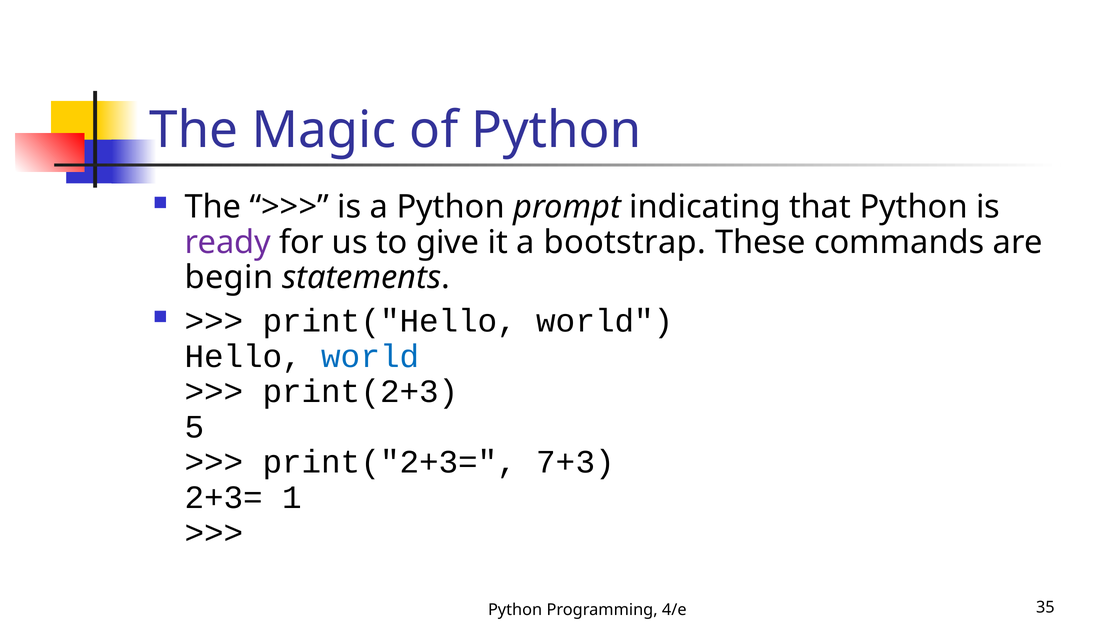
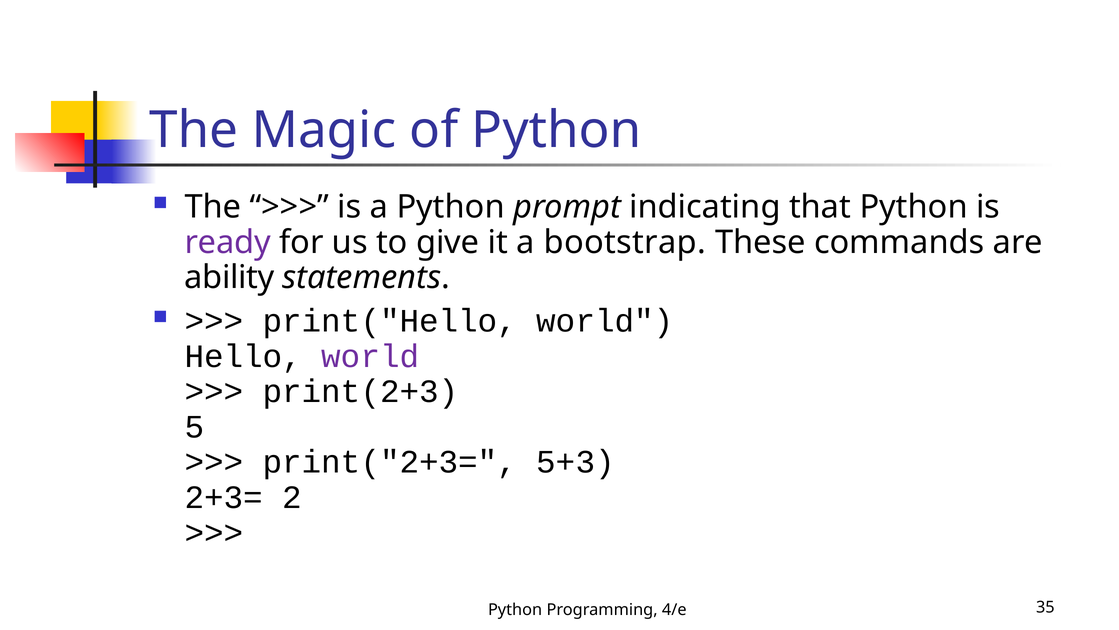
begin: begin -> ability (229, 277)
world colour: blue -> purple (370, 356)
7+3: 7+3 -> 5+3 (576, 462)
1: 1 -> 2 (292, 497)
